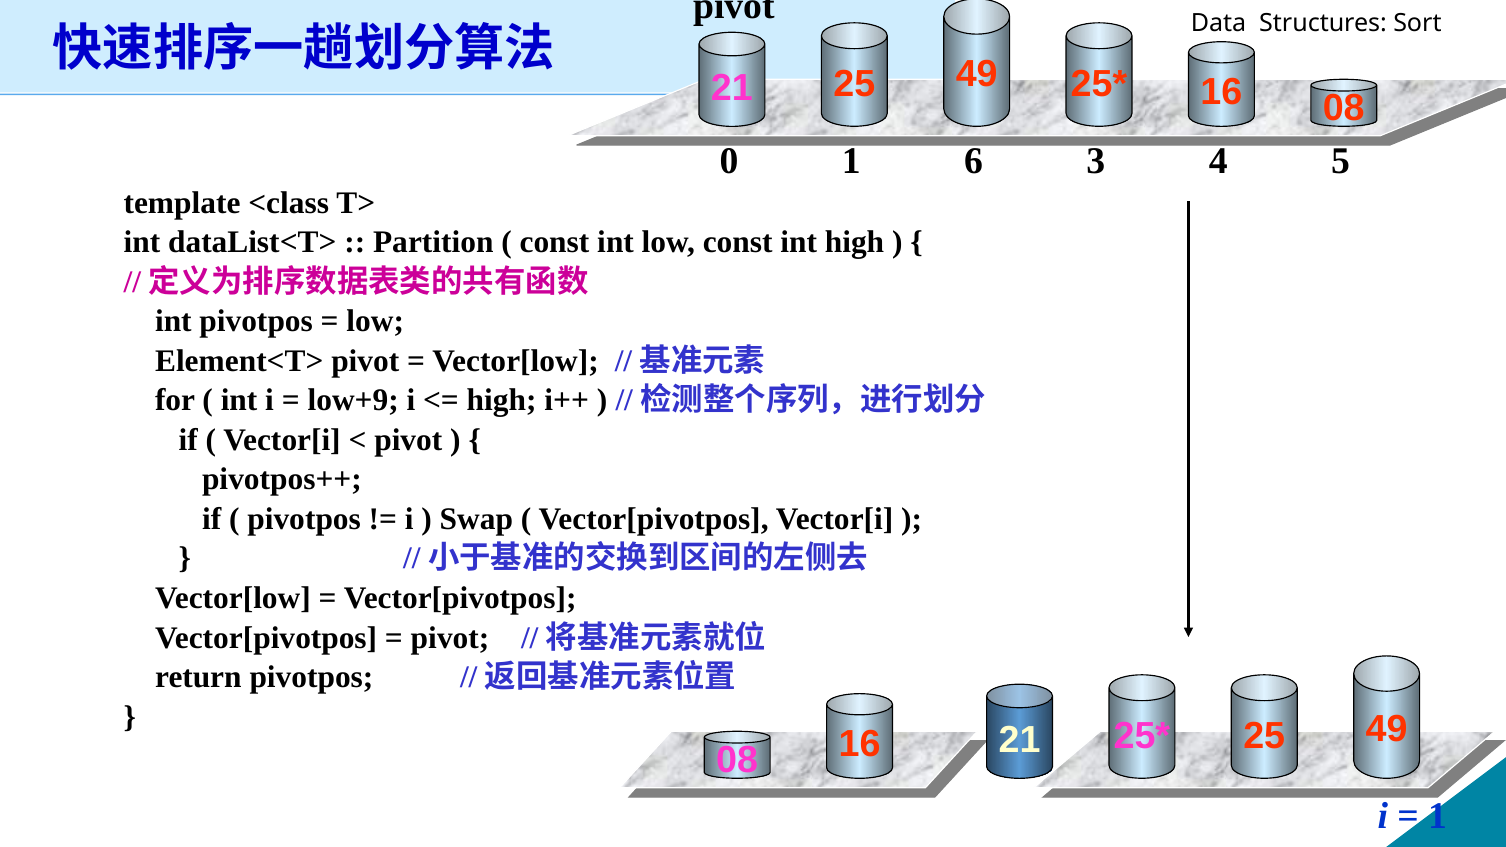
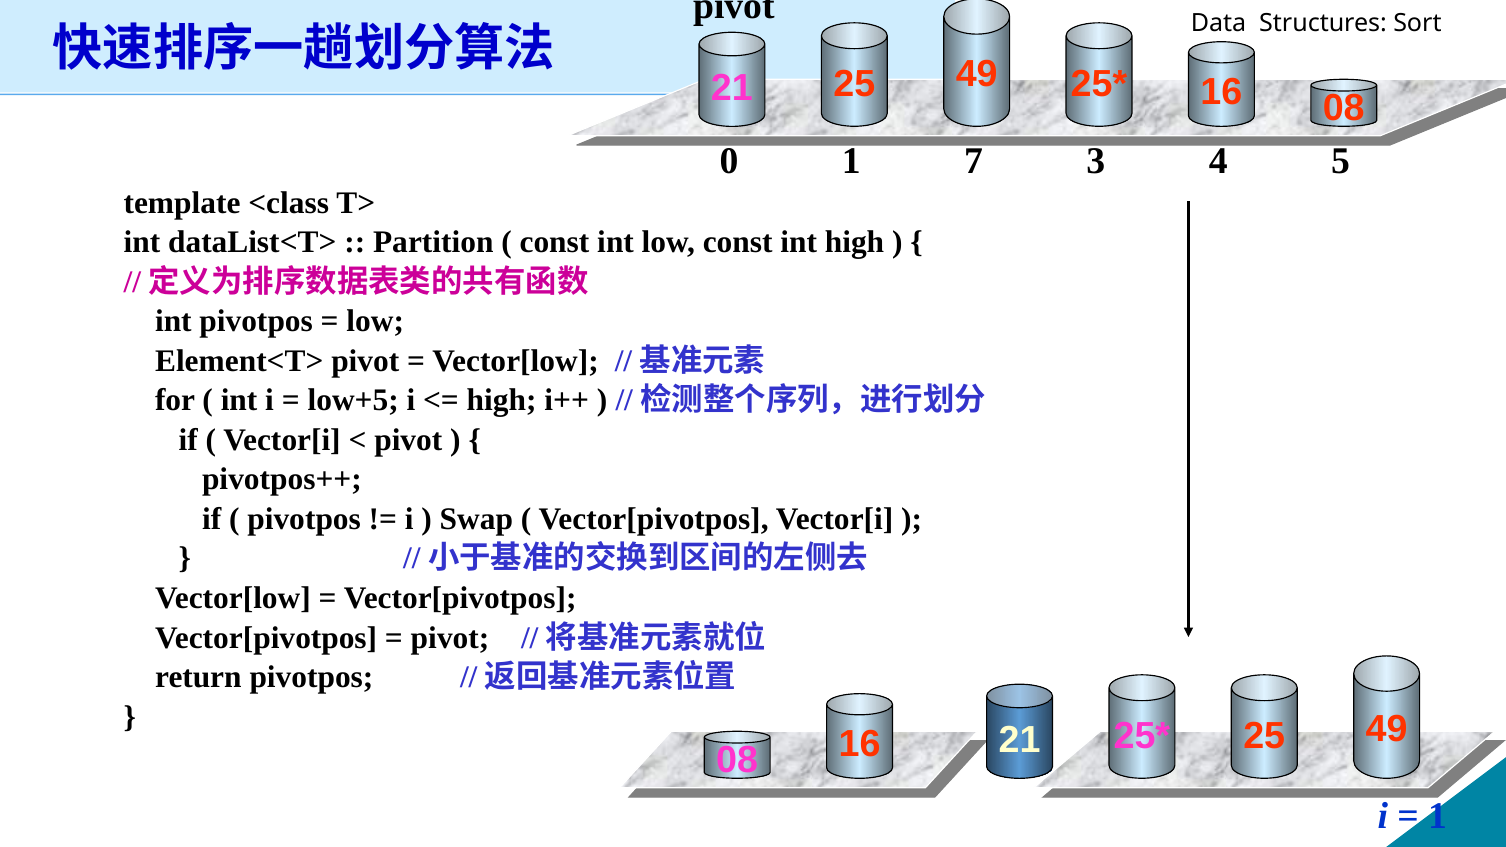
6: 6 -> 7 (974, 161)
low+9: low+9 -> low+5 (353, 401)
